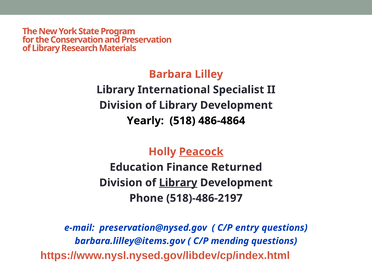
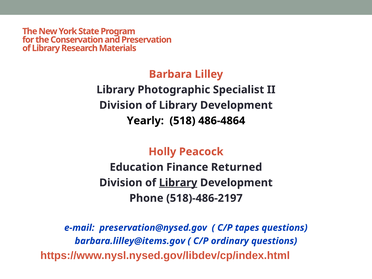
International: International -> Photographic (174, 90)
Peacock underline: present -> none (201, 152)
entry: entry -> tapes (247, 228)
mending: mending -> ordinary (230, 241)
